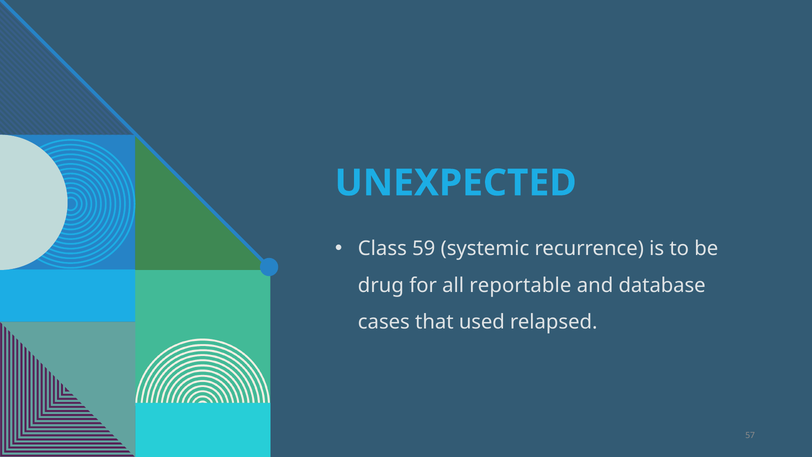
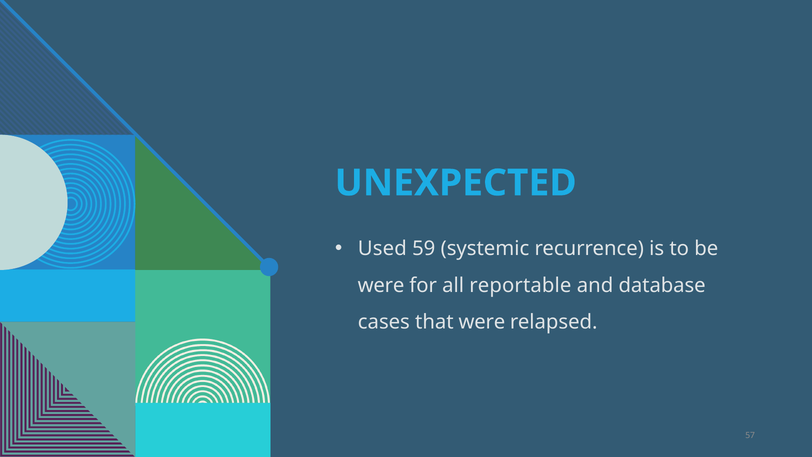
Class: Class -> Used (382, 249)
drug: drug -> were (381, 285)
that used: used -> were (482, 322)
